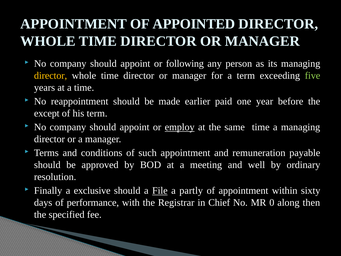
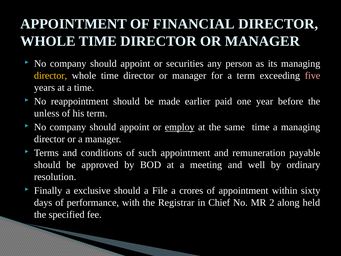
APPOINTED: APPOINTED -> FINANCIAL (194, 24)
following: following -> securities (185, 64)
five colour: light green -> pink (313, 76)
except: except -> unless (47, 113)
File underline: present -> none (160, 191)
partly: partly -> crores (191, 191)
0: 0 -> 2 (272, 202)
then: then -> held (311, 202)
